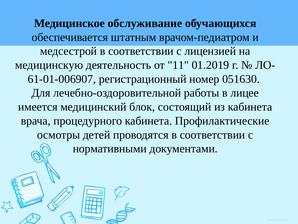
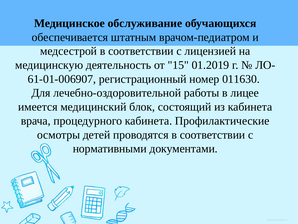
11: 11 -> 15 (178, 65)
051630: 051630 -> 011630 (241, 79)
